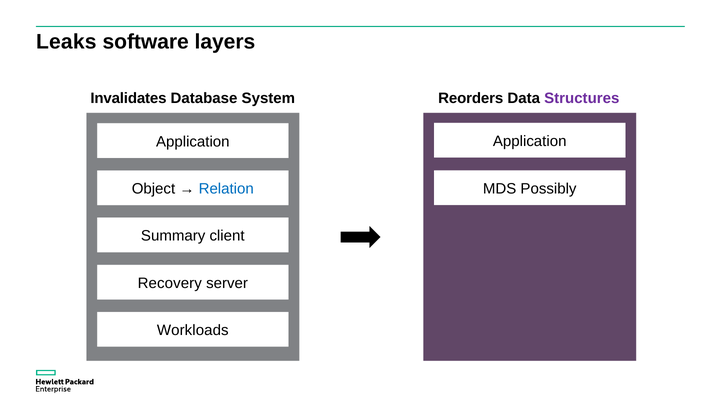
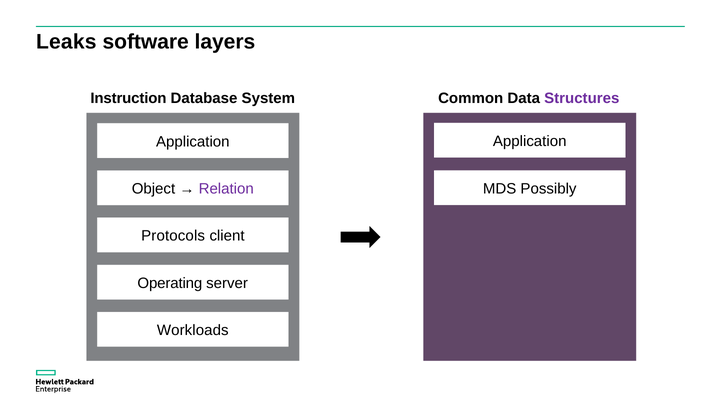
Invalidates: Invalidates -> Instruction (128, 98)
Reorders: Reorders -> Common (471, 98)
Relation colour: blue -> purple (226, 189)
Summary: Summary -> Protocols (173, 236)
Recovery: Recovery -> Operating (170, 283)
